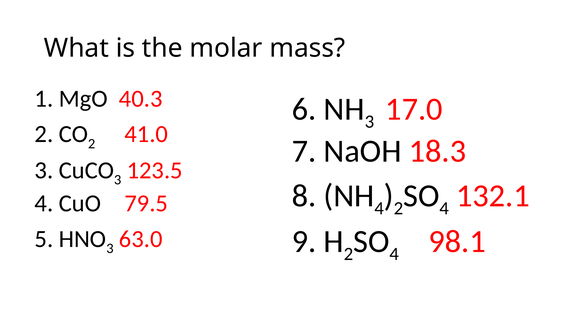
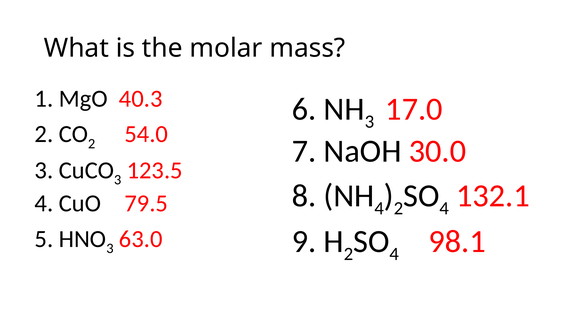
41.0: 41.0 -> 54.0 (146, 134)
18.3: 18.3 -> 30.0 (437, 151)
